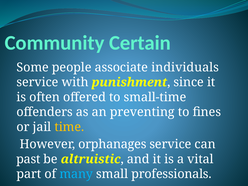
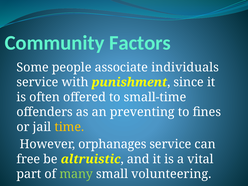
Certain: Certain -> Factors (140, 43)
past: past -> free (28, 159)
many colour: light blue -> light green (76, 174)
professionals: professionals -> volunteering (171, 174)
